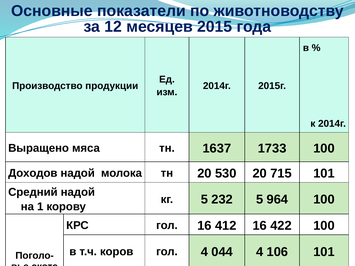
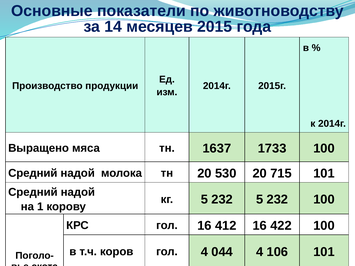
12: 12 -> 14 (113, 27)
Доходов: Доходов -> Средний (33, 173)
232 5 964: 964 -> 232 (277, 200)
